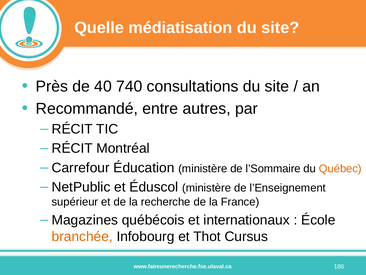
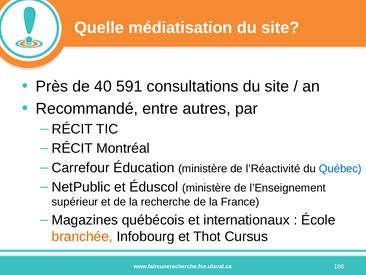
740: 740 -> 591 (129, 86)
l’Sommaire: l’Sommaire -> l’Réactivité (273, 168)
Québec colour: orange -> blue (340, 168)
